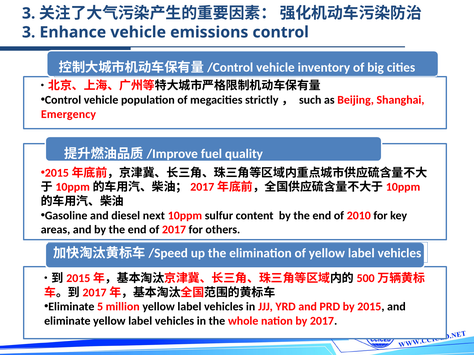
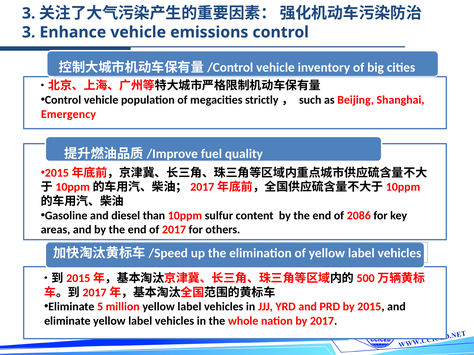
next: next -> than (154, 216)
2010: 2010 -> 2086 (359, 216)
